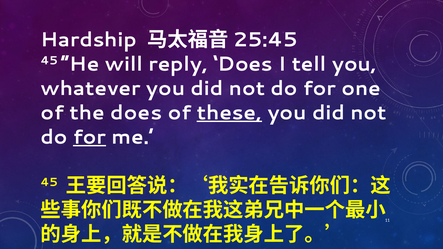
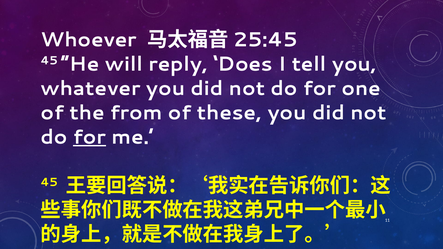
Hardship: Hardship -> Whoever (89, 40)
the does: does -> from (136, 113)
these underline: present -> none (229, 113)
